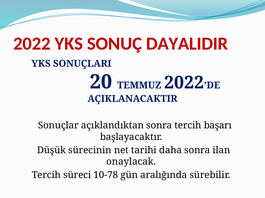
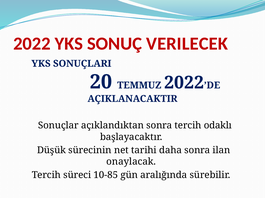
DAYALIDIR: DAYALIDIR -> VERILECEK (187, 44)
başarı: başarı -> odaklı (218, 126)
10-78: 10-78 -> 10-85 (106, 176)
